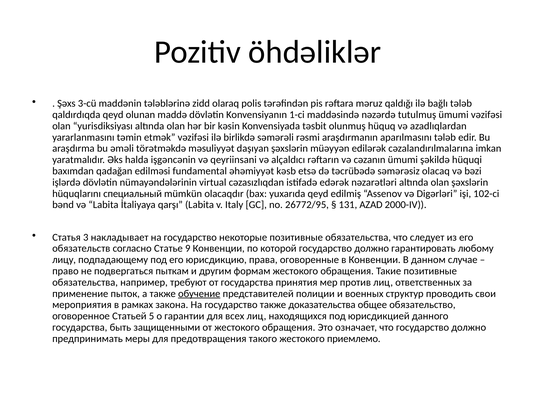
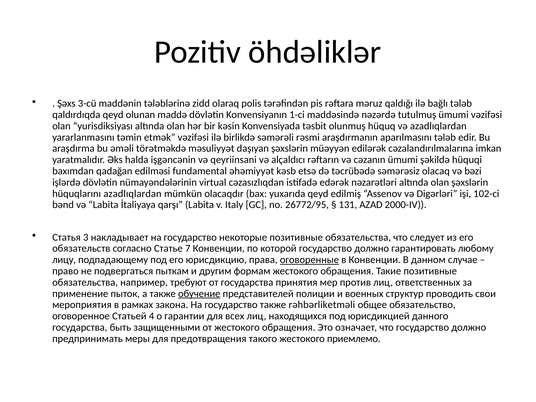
hüquqlarını специальный: специальный -> azadlıqlardan (132, 194)
9: 9 -> 7 (188, 249)
оговоренные underline: none -> present (309, 260)
доказательства: доказательства -> rəhbərliketməli (322, 305)
5: 5 -> 4 (151, 316)
